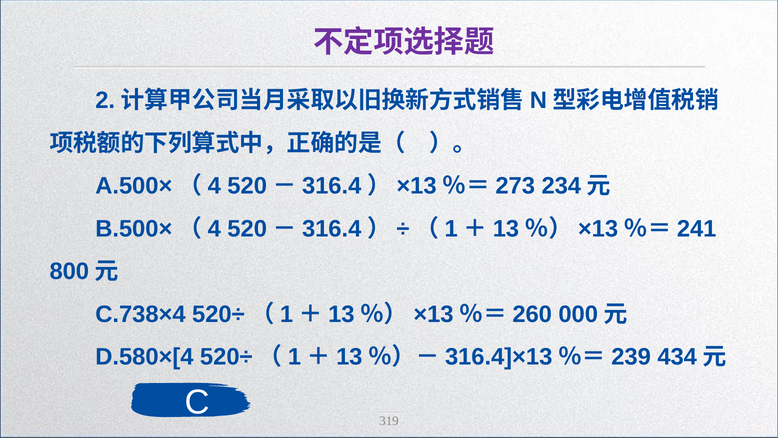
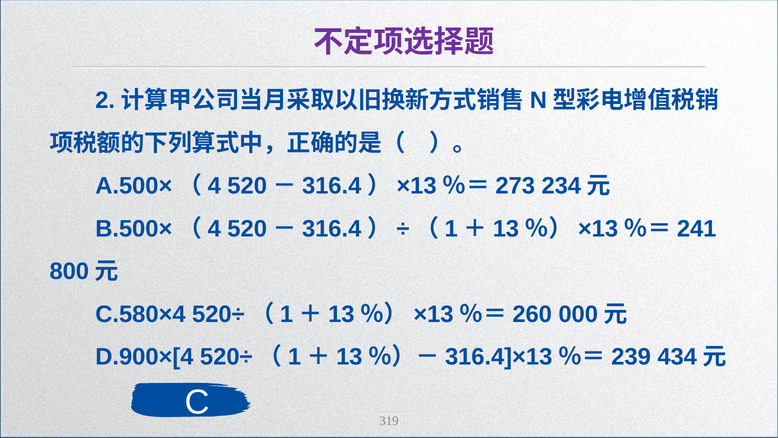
C.738×4: C.738×4 -> C.580×4 (141, 314)
D.580×[4: D.580×[4 -> D.900×[4 (144, 357)
